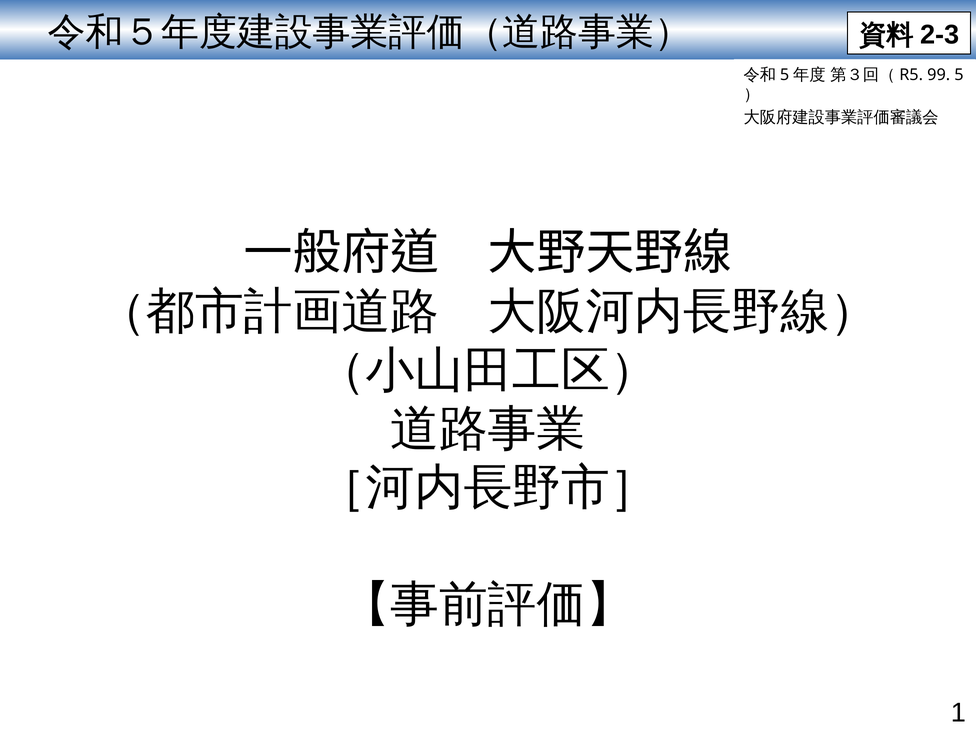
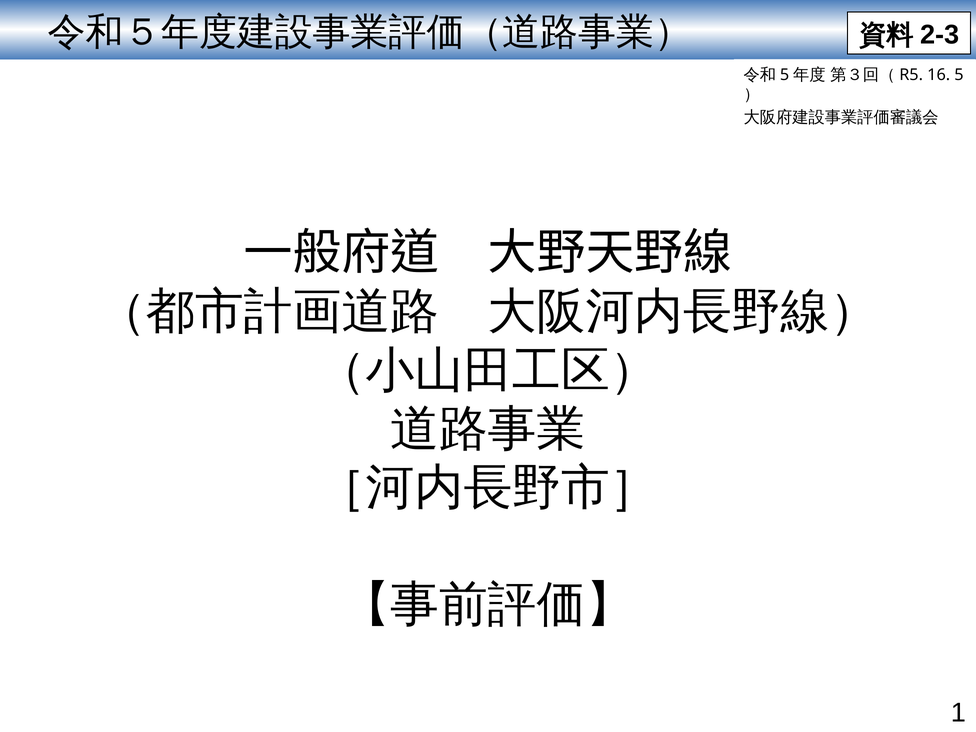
99: 99 -> 16 (939, 75)
